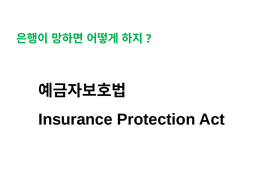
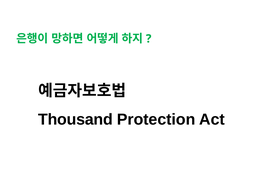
Insurance: Insurance -> Thousand (75, 120)
